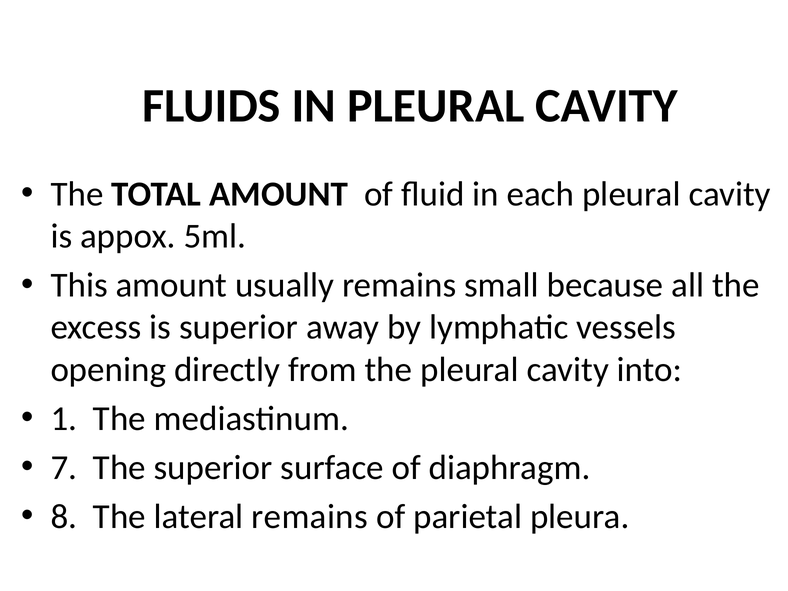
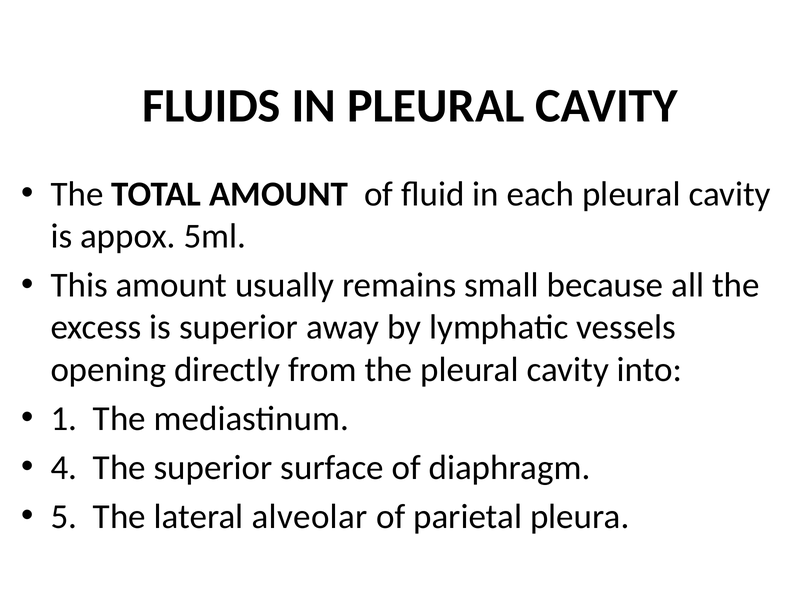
7: 7 -> 4 (64, 468)
8: 8 -> 5 (64, 517)
lateral remains: remains -> alveolar (310, 517)
